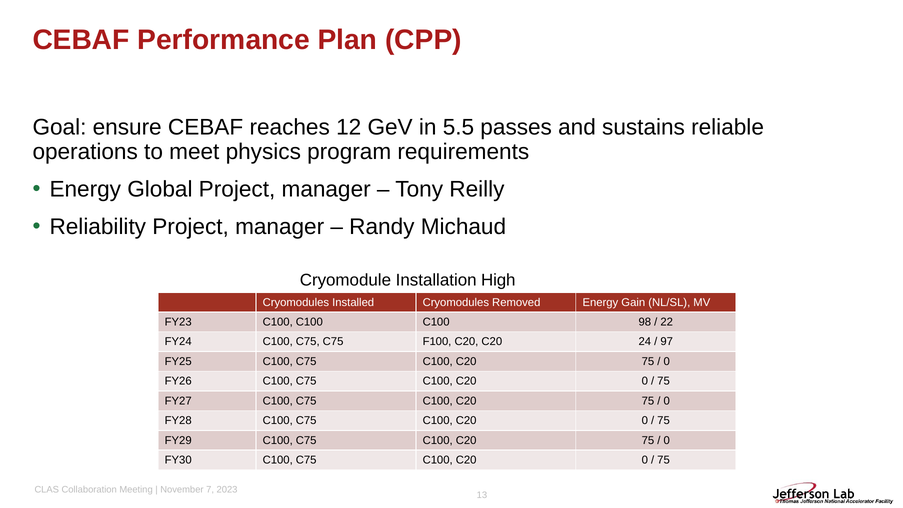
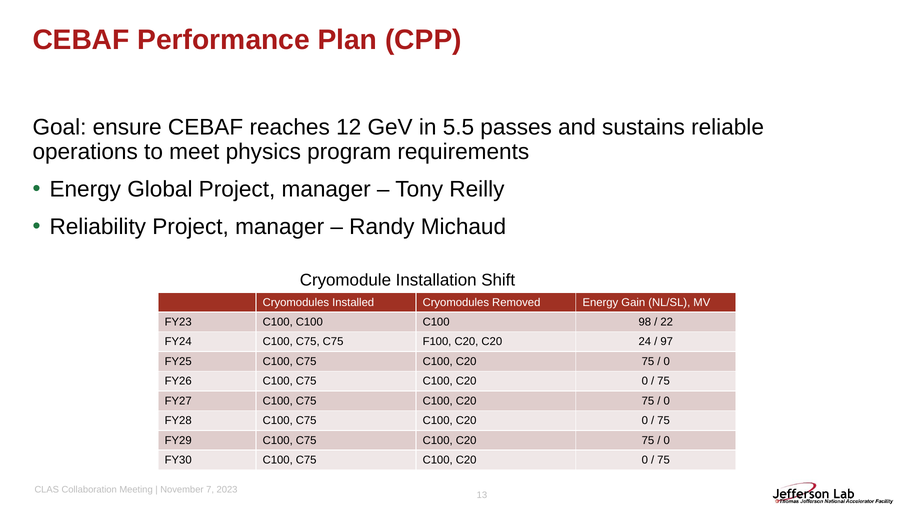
High: High -> Shift (498, 280)
